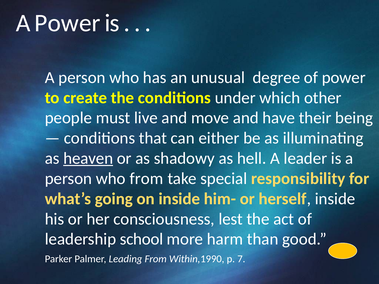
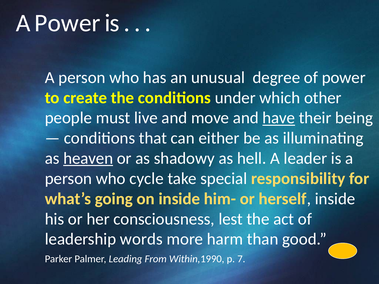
have underline: none -> present (279, 118)
who from: from -> cycle (147, 179)
school: school -> words (141, 239)
